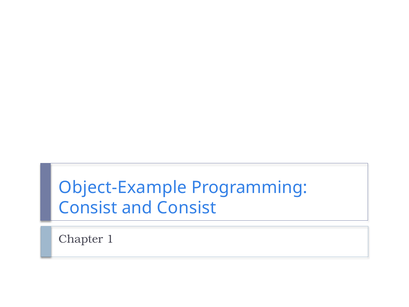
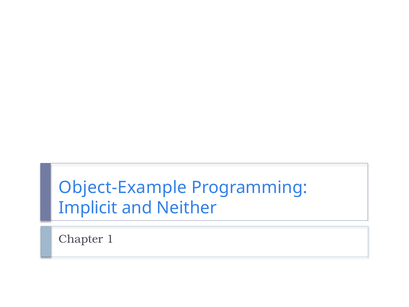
Consist: Consist -> Implicit (88, 208)
and Consist: Consist -> Neither (187, 208)
